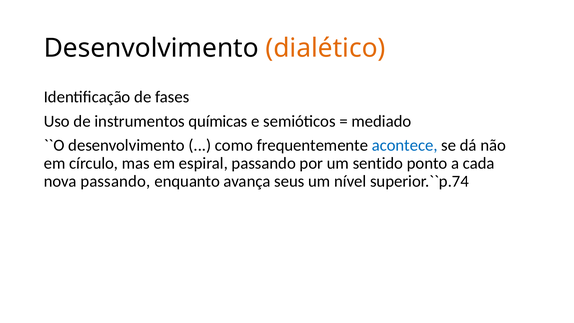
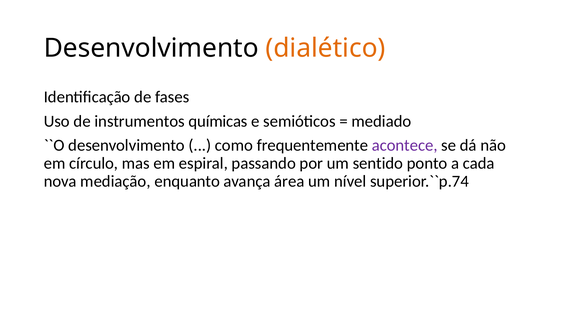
acontece colour: blue -> purple (405, 145)
nova passando: passando -> mediação (115, 181)
seus: seus -> área (289, 181)
